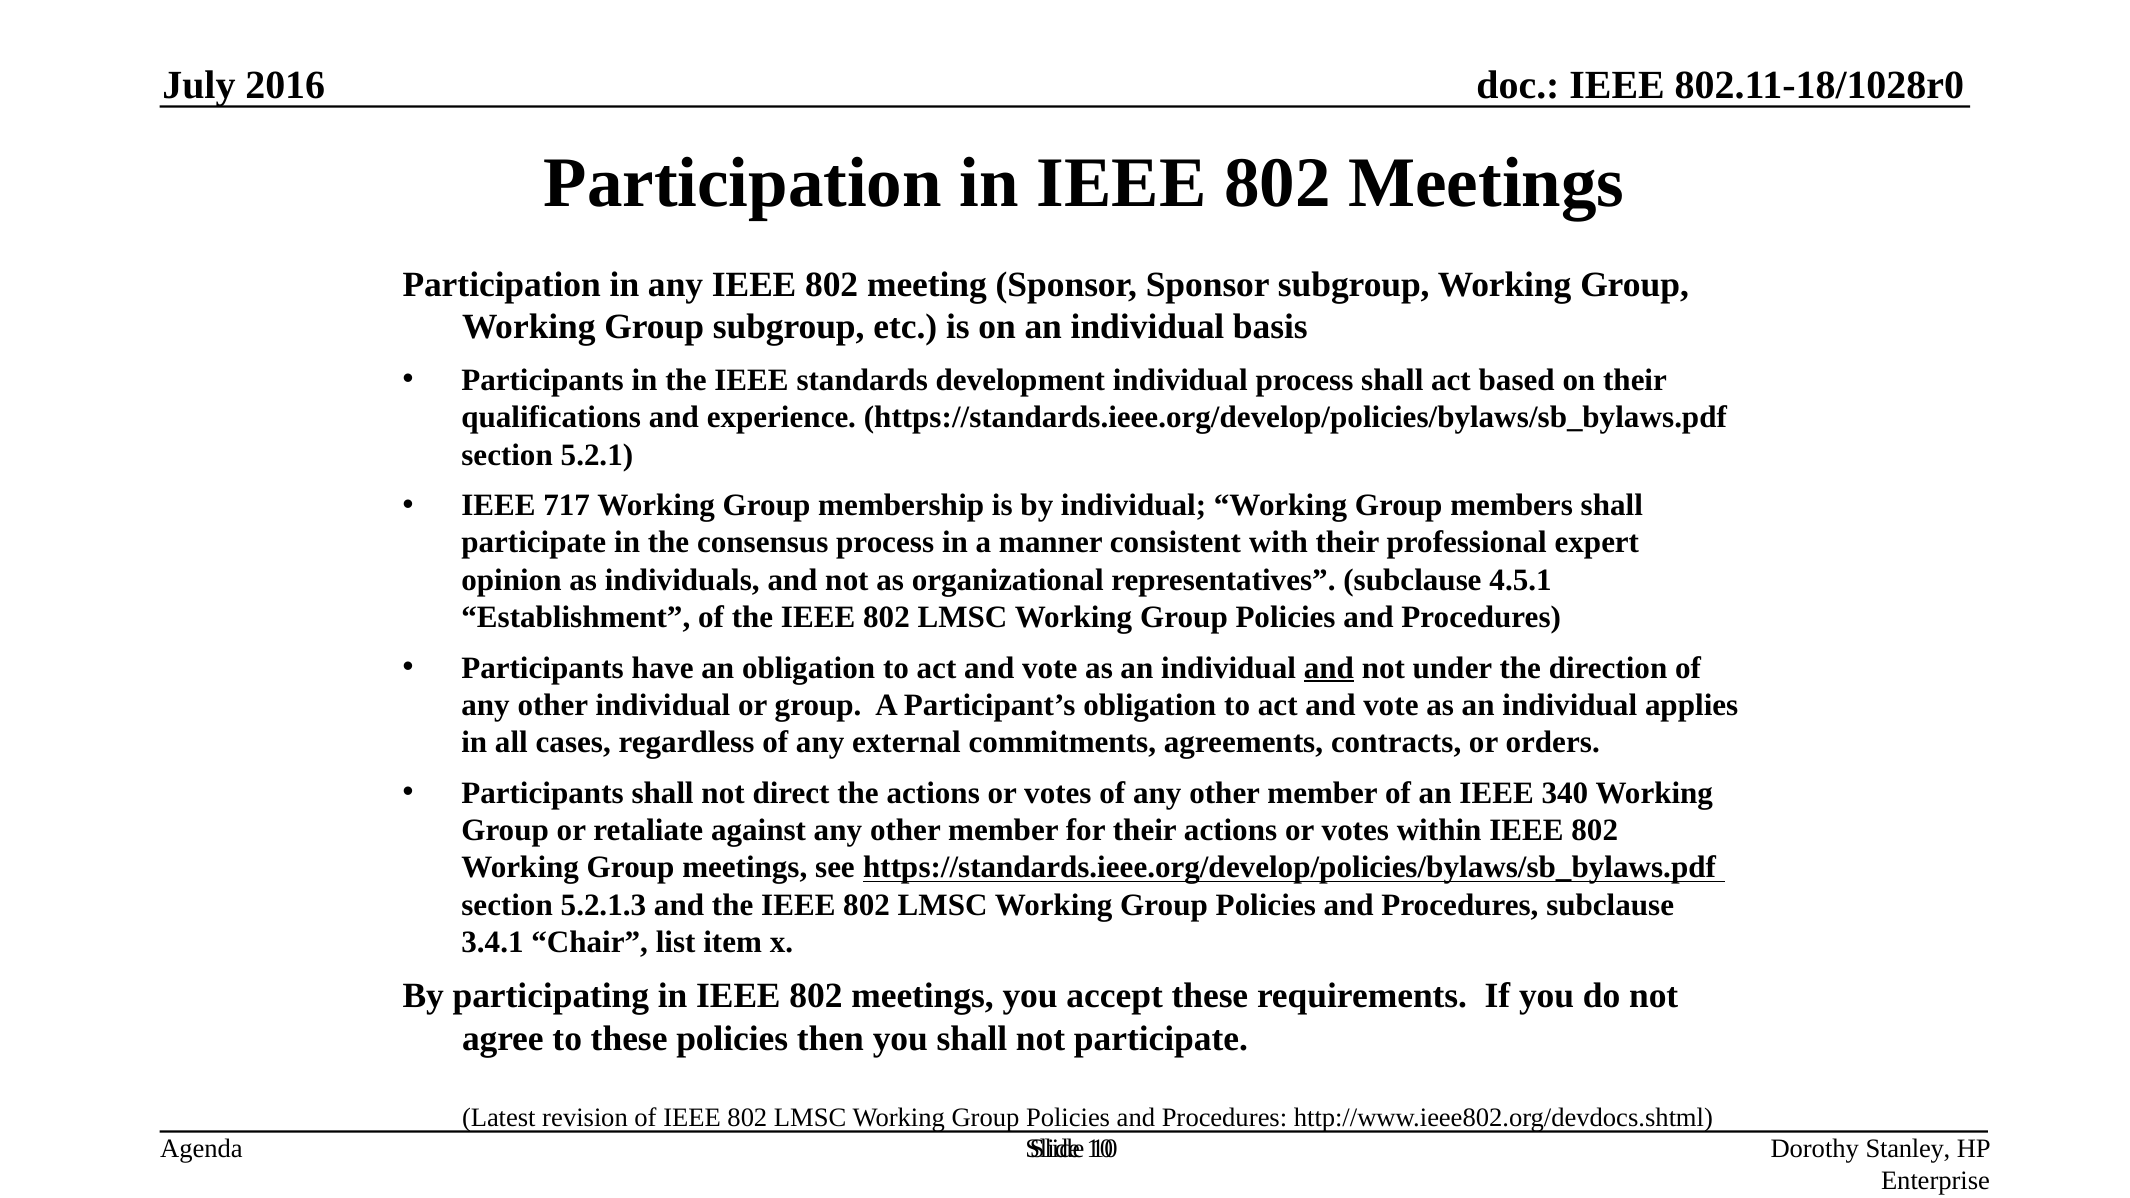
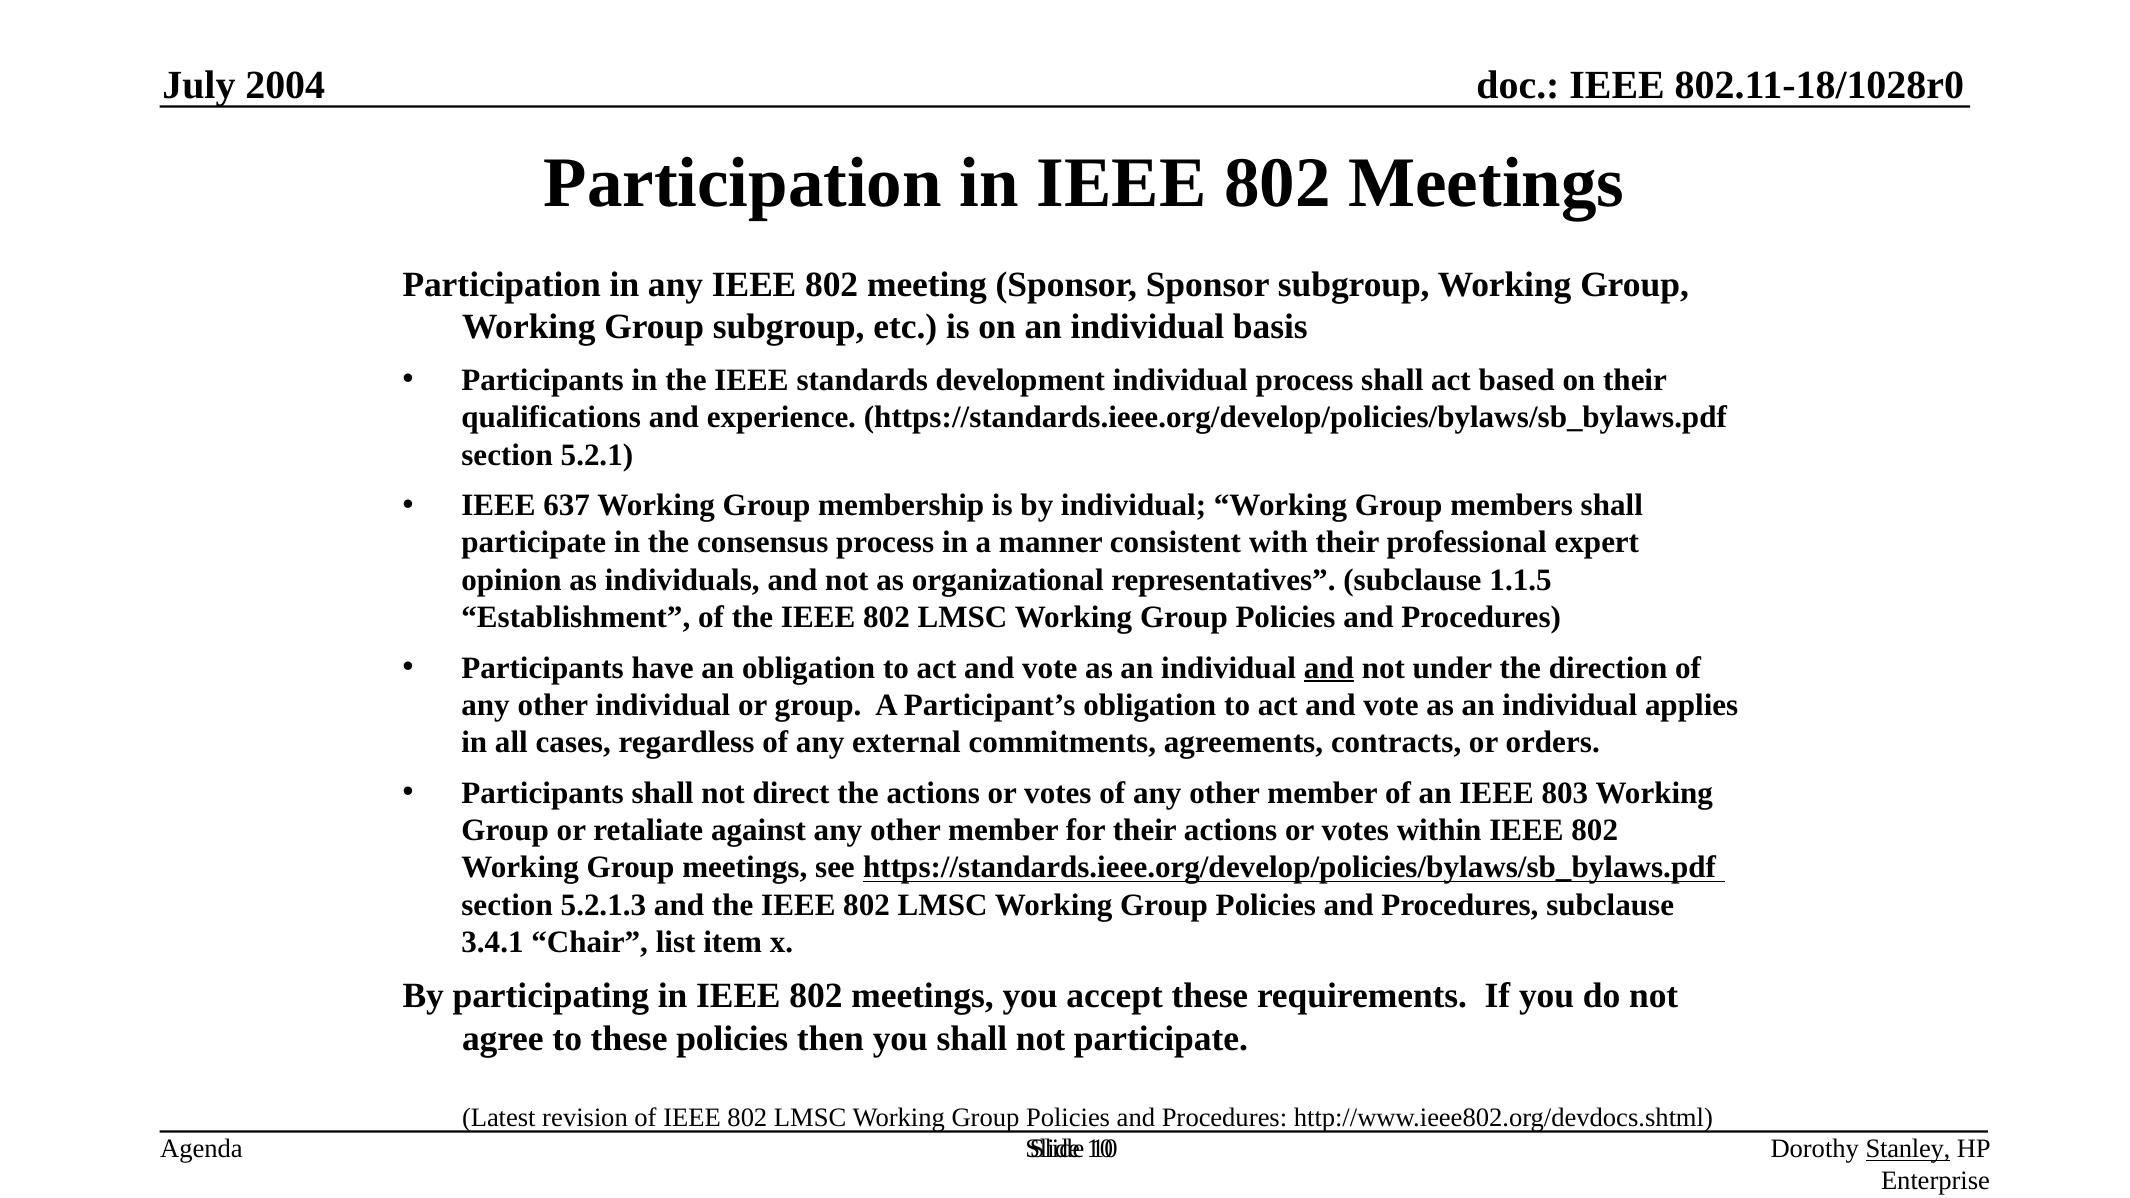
2016: 2016 -> 2004 (285, 85)
717: 717 -> 637 (567, 505)
4.5.1: 4.5.1 -> 1.1.5 (1521, 580)
340: 340 -> 803 (1565, 793)
Stanley underline: none -> present (1908, 1149)
